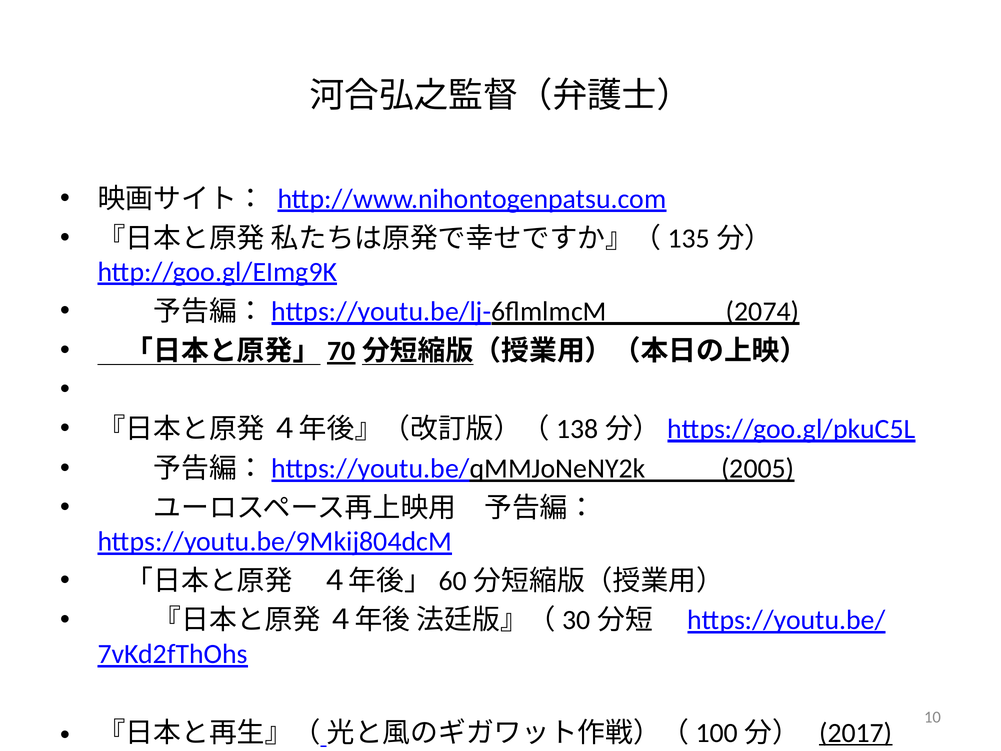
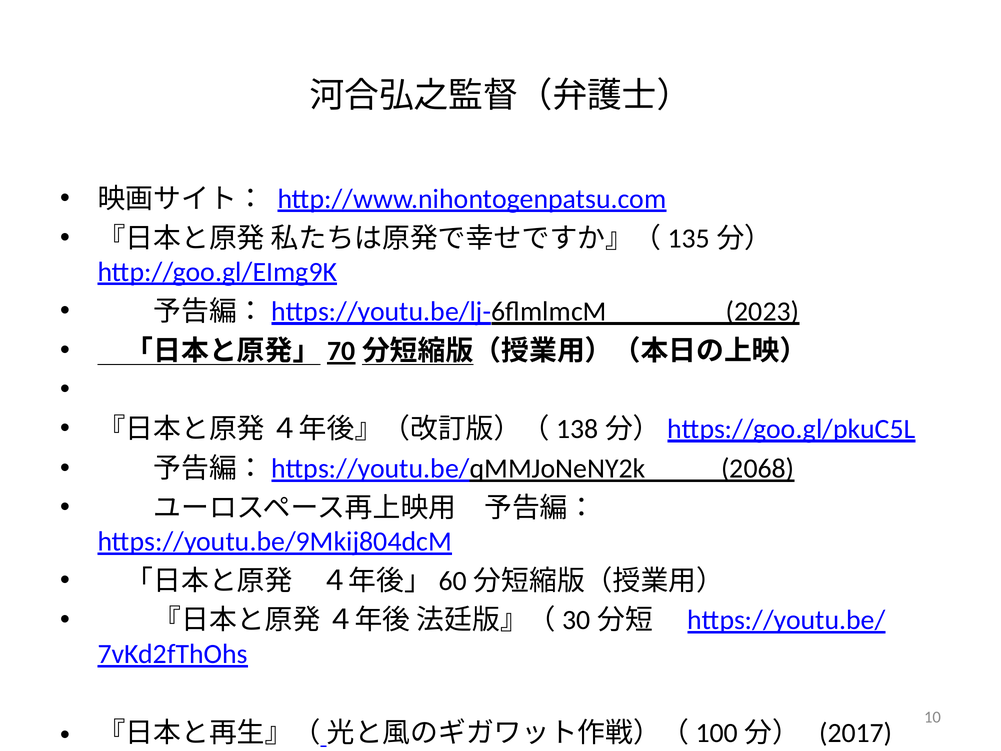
2074: 2074 -> 2023 (763, 311)
2005: 2005 -> 2068 (758, 468)
2017 underline: present -> none (856, 733)
